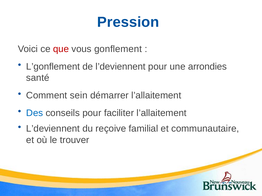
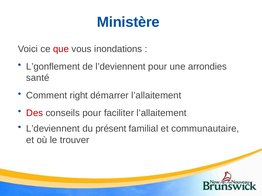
Pression: Pression -> Ministère (128, 22)
gonflement: gonflement -> inondations (118, 49)
sein: sein -> right (79, 96)
Des colour: blue -> red (35, 113)
reçoive: reçoive -> présent (111, 129)
